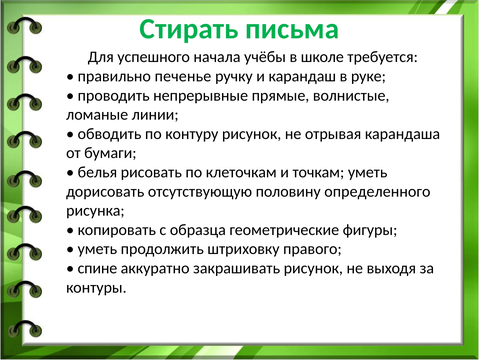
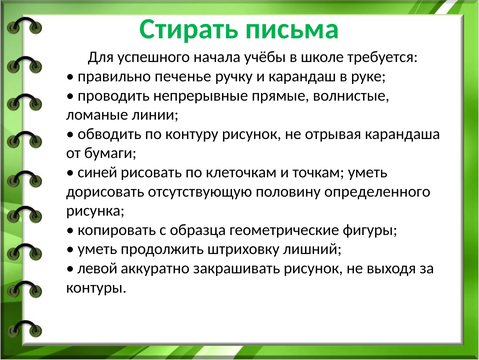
белья: белья -> синей (97, 172)
правого: правого -> лишний (312, 249)
спине: спине -> левой (97, 268)
